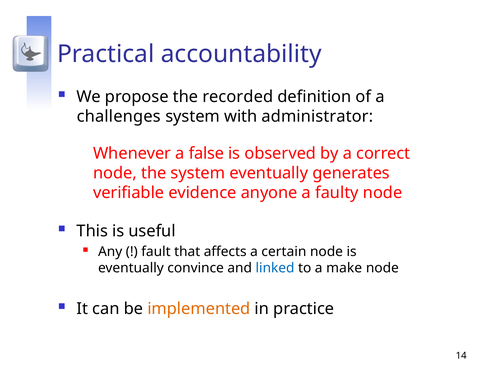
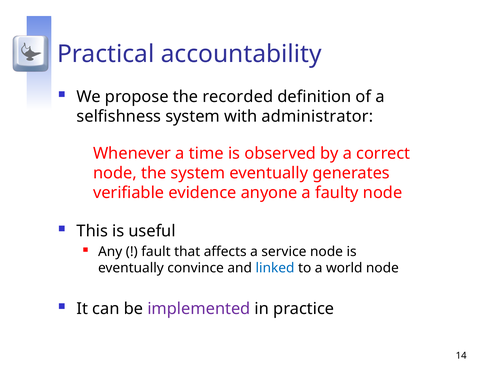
challenges: challenges -> selfishness (119, 116)
false: false -> time (206, 153)
certain: certain -> service (284, 252)
make: make -> world (344, 268)
implemented colour: orange -> purple (199, 309)
